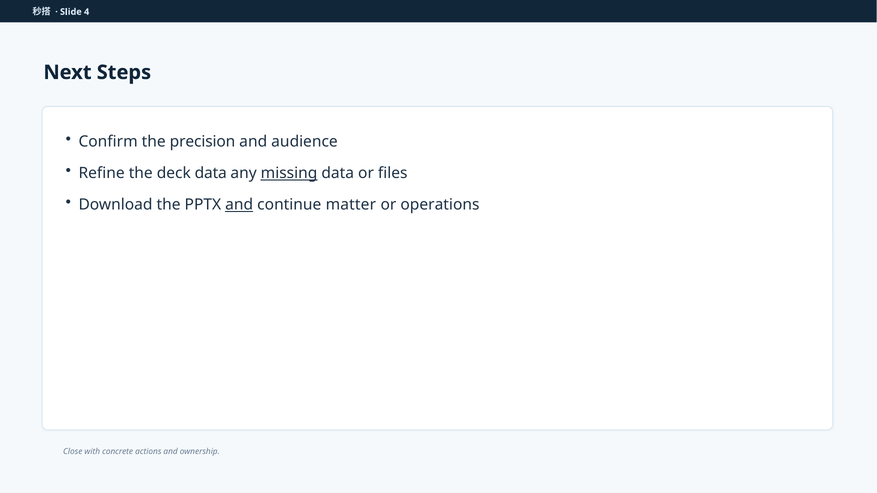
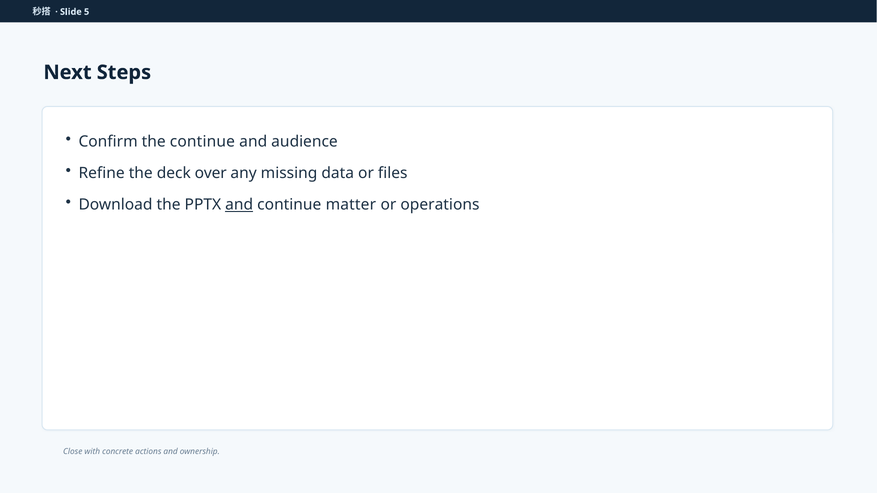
4: 4 -> 5 (87, 12)
the precision: precision -> continue (202, 142)
deck data: data -> over (211, 173)
missing underline: present -> none (289, 173)
